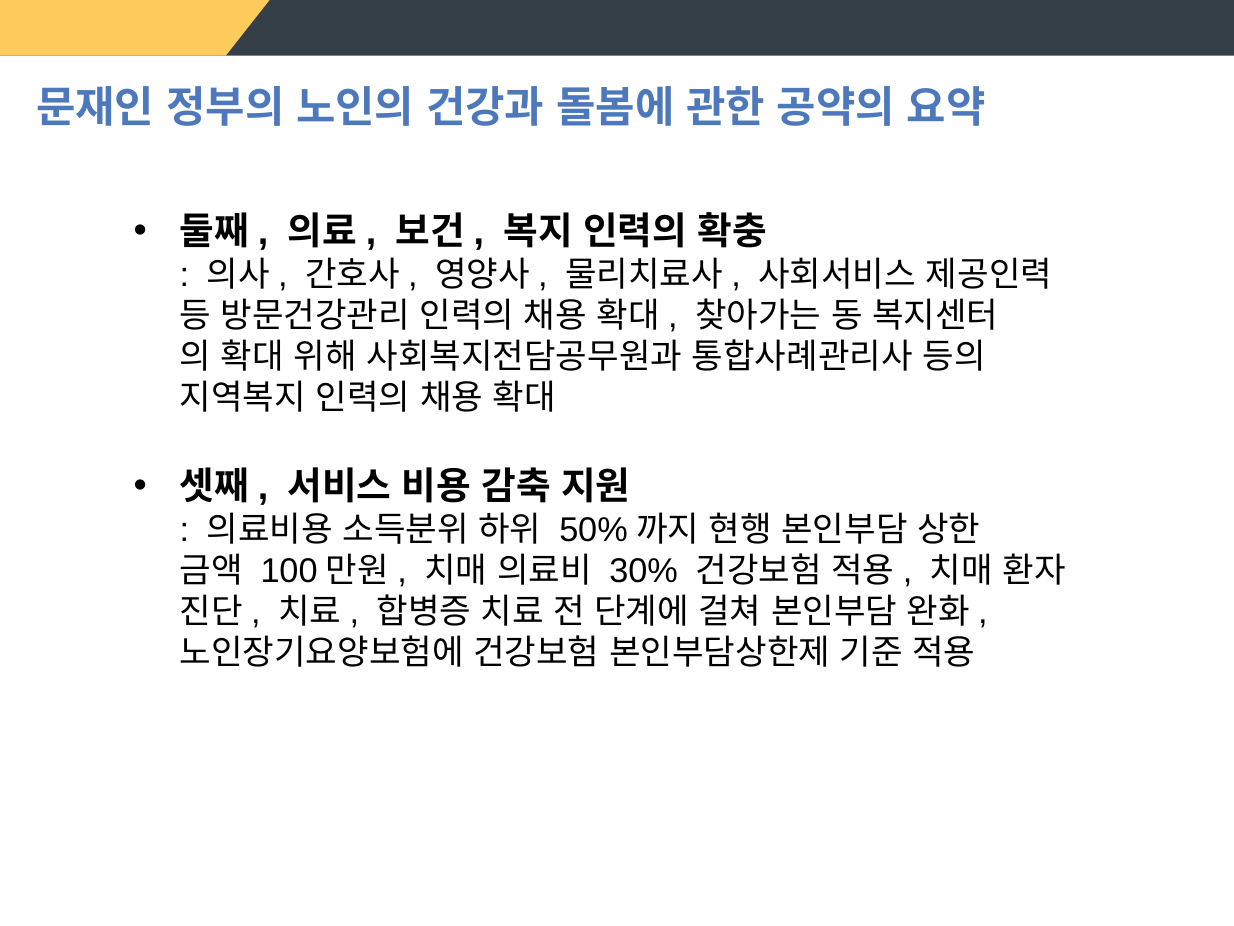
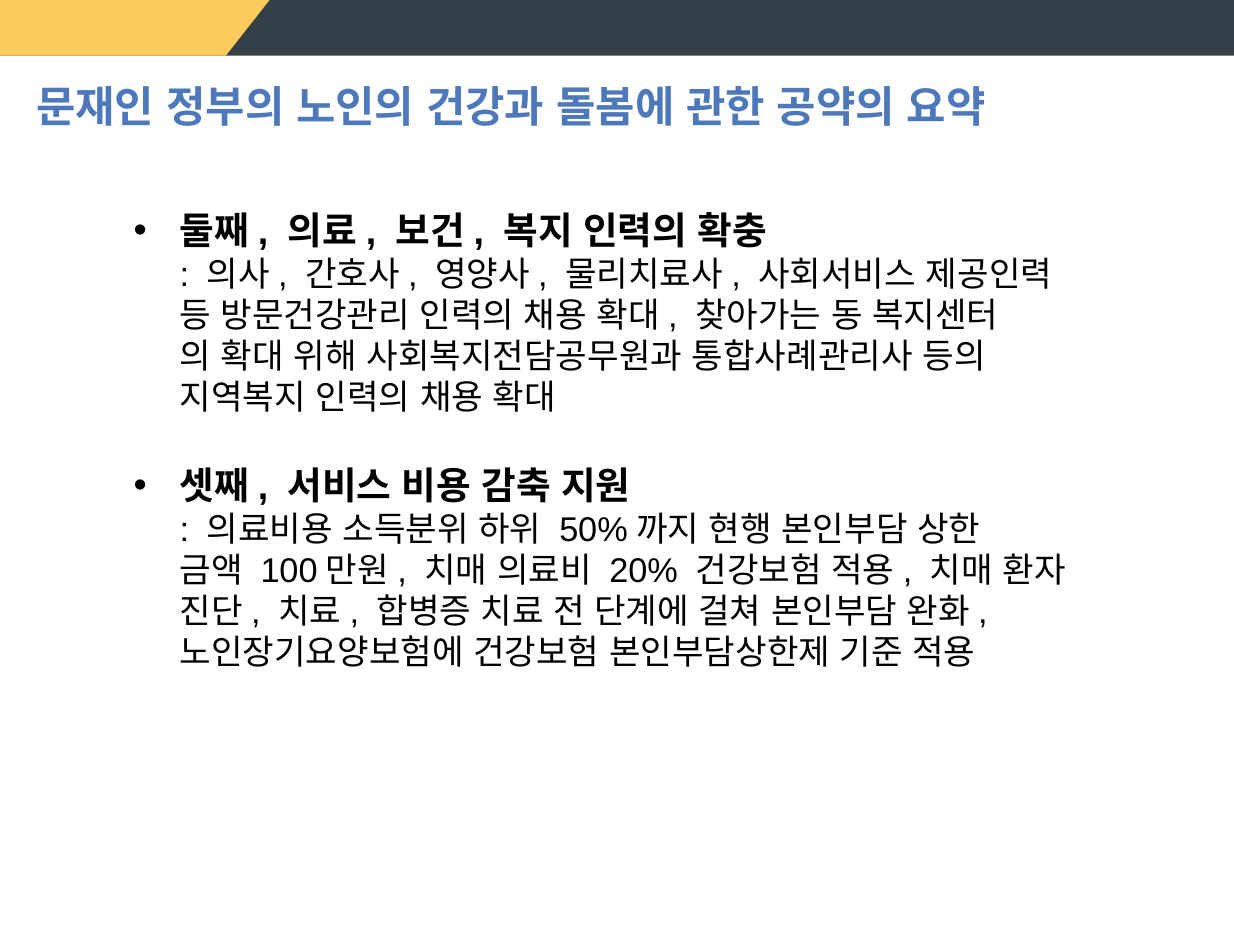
30%: 30% -> 20% (644, 571)
